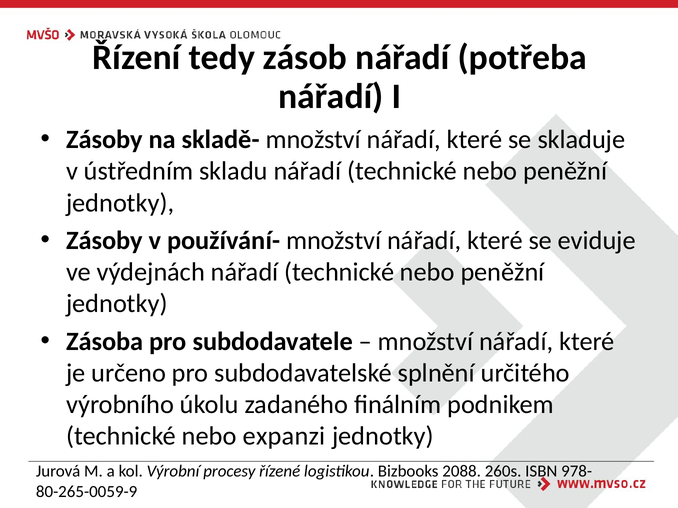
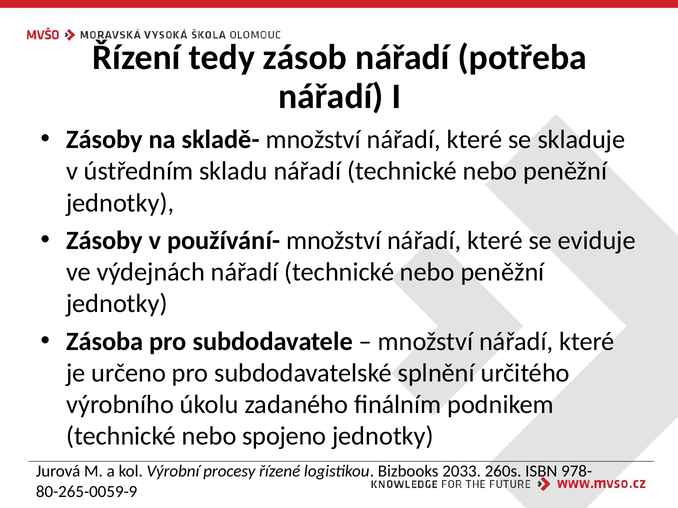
expanzi: expanzi -> spojeno (284, 437)
2088: 2088 -> 2033 (462, 472)
